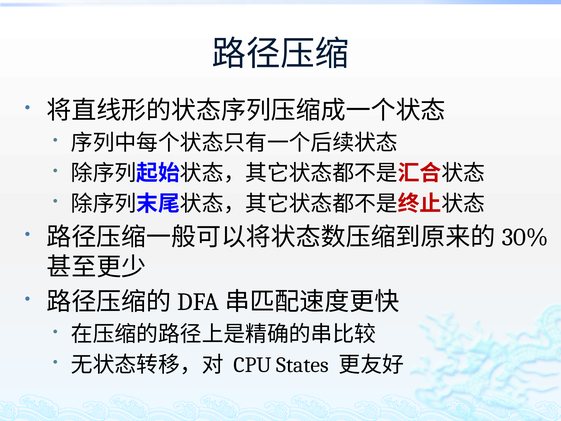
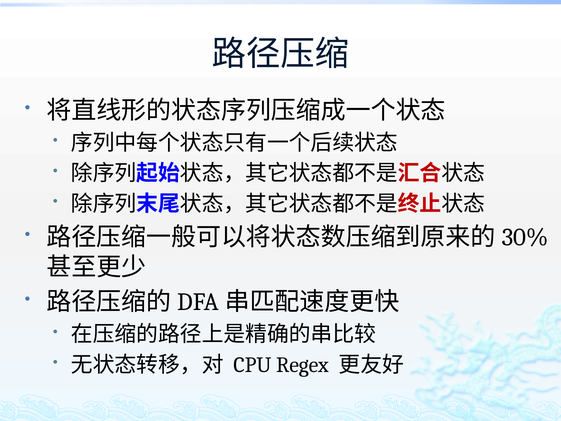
States: States -> Regex (302, 365)
